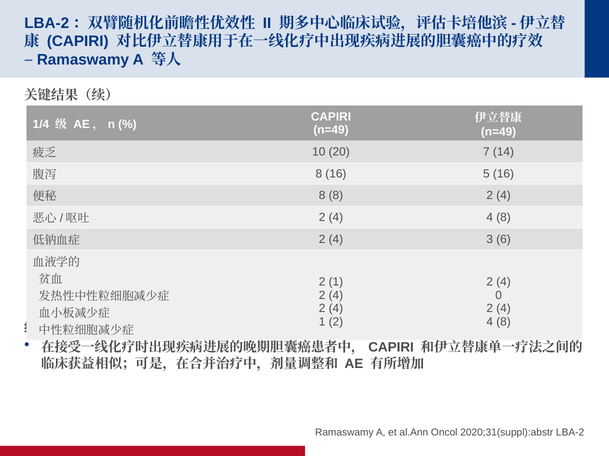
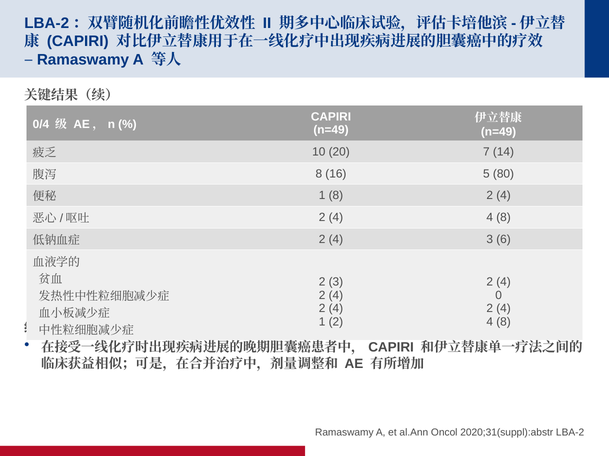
1/4: 1/4 -> 0/4 (41, 125)
5 16: 16 -> 80 (503, 174)
8: 8 -> 1 (322, 196)
2 1: 1 -> 3 (336, 282)
